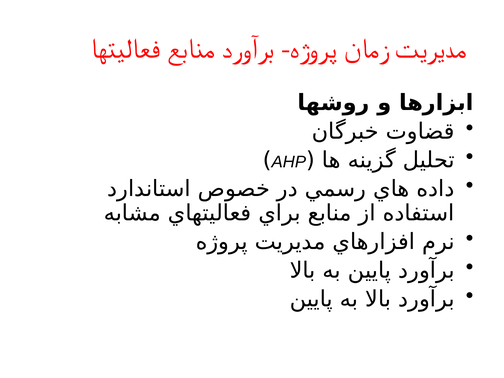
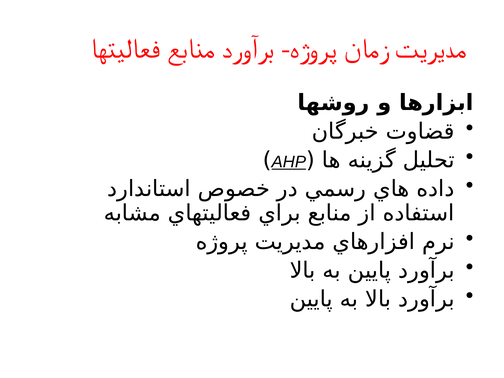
AHP underline: none -> present (289, 162)
